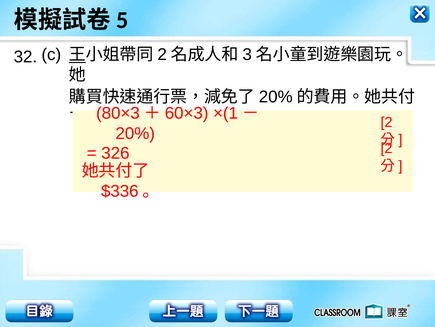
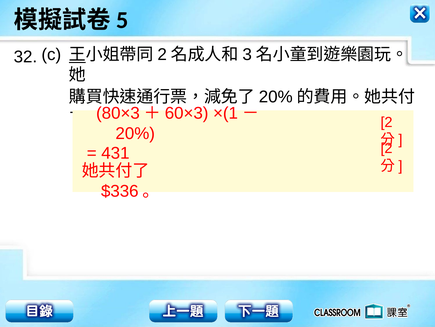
326: 326 -> 431 (115, 153)
